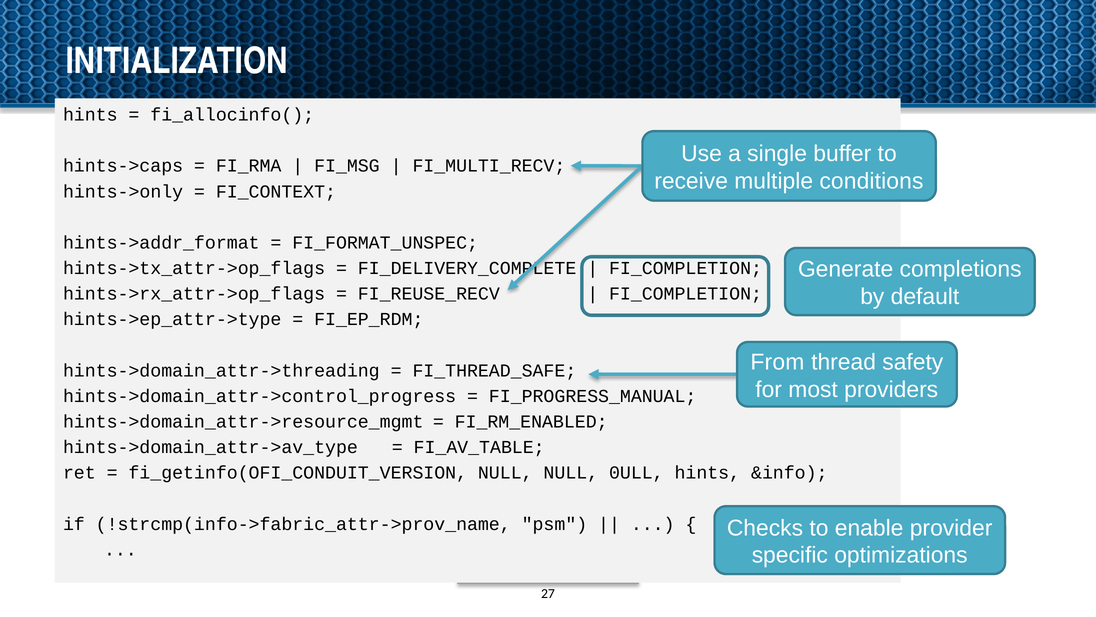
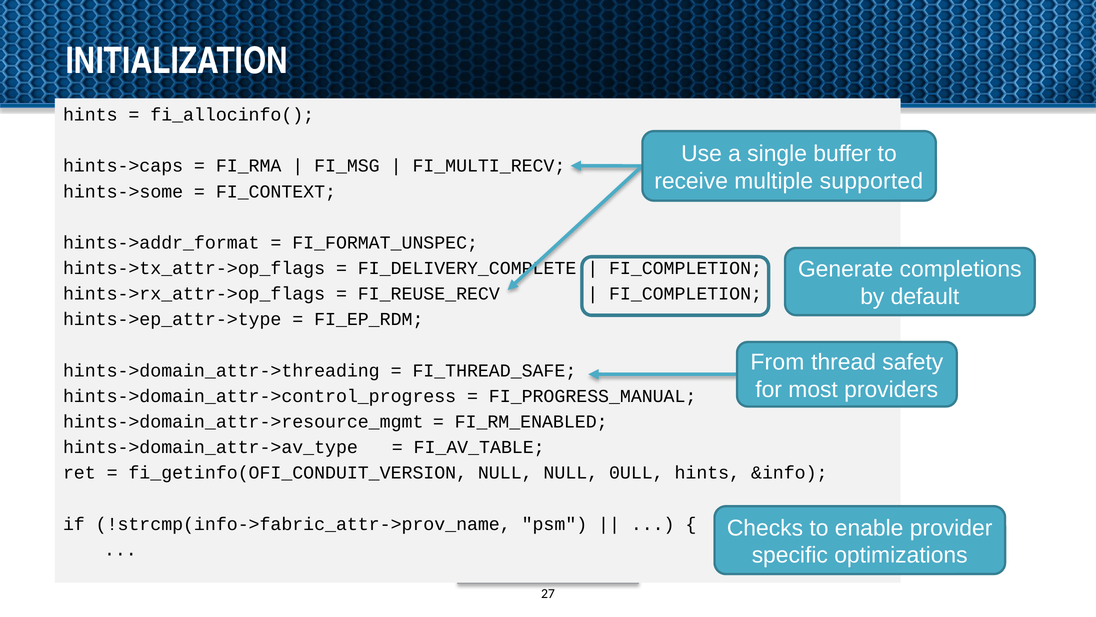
conditions: conditions -> supported (871, 181)
hints->only: hints->only -> hints->some (123, 191)
